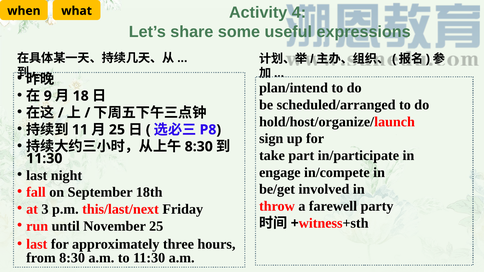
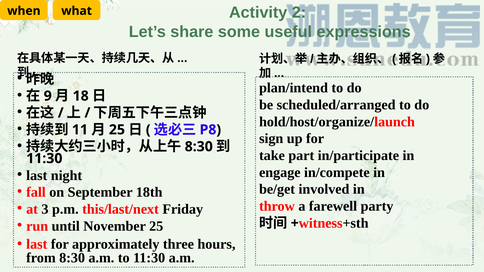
4: 4 -> 2 (299, 13)
